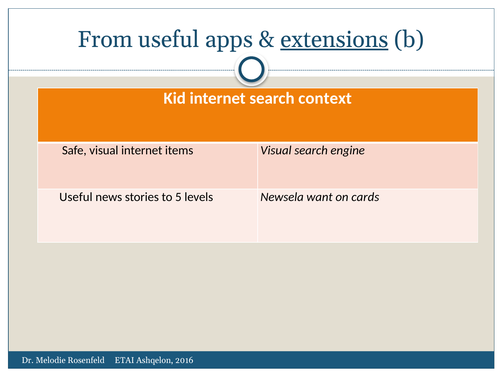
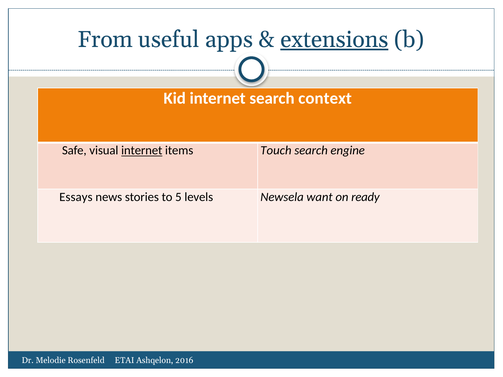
internet underline: none -> present (142, 151)
items Visual: Visual -> Touch (276, 151)
Useful: Useful -> Essays (76, 197)
cards: cards -> ready (365, 197)
